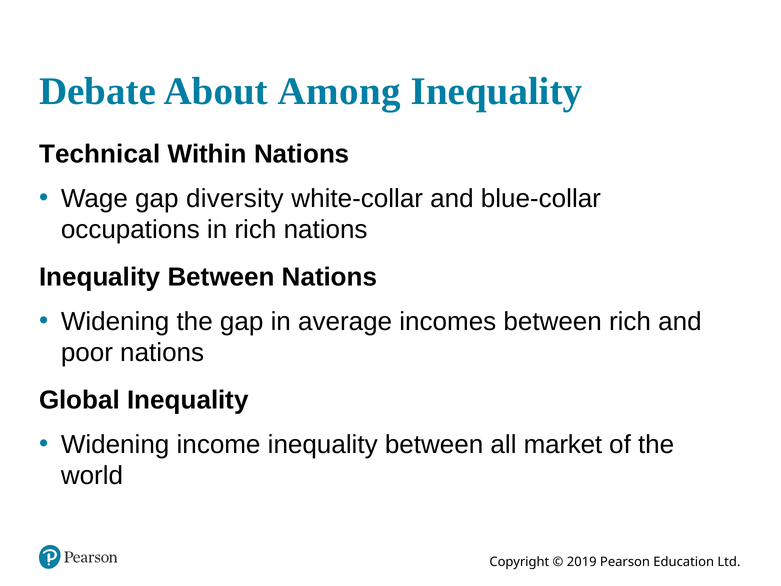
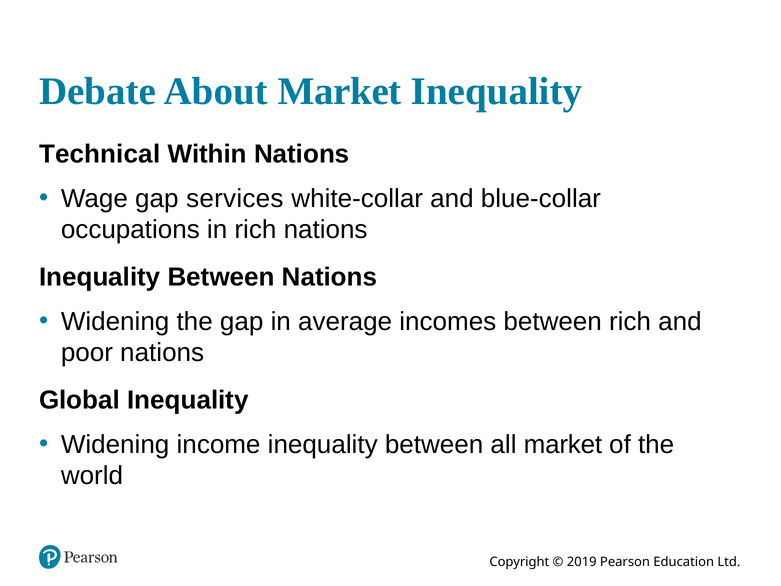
About Among: Among -> Market (340, 91)
diversity: diversity -> services (235, 198)
